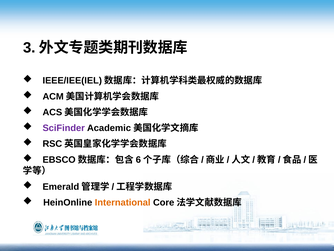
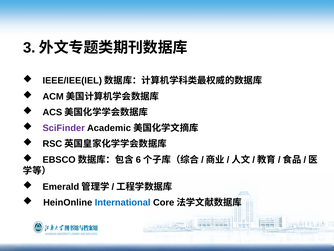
International colour: orange -> blue (123, 202)
